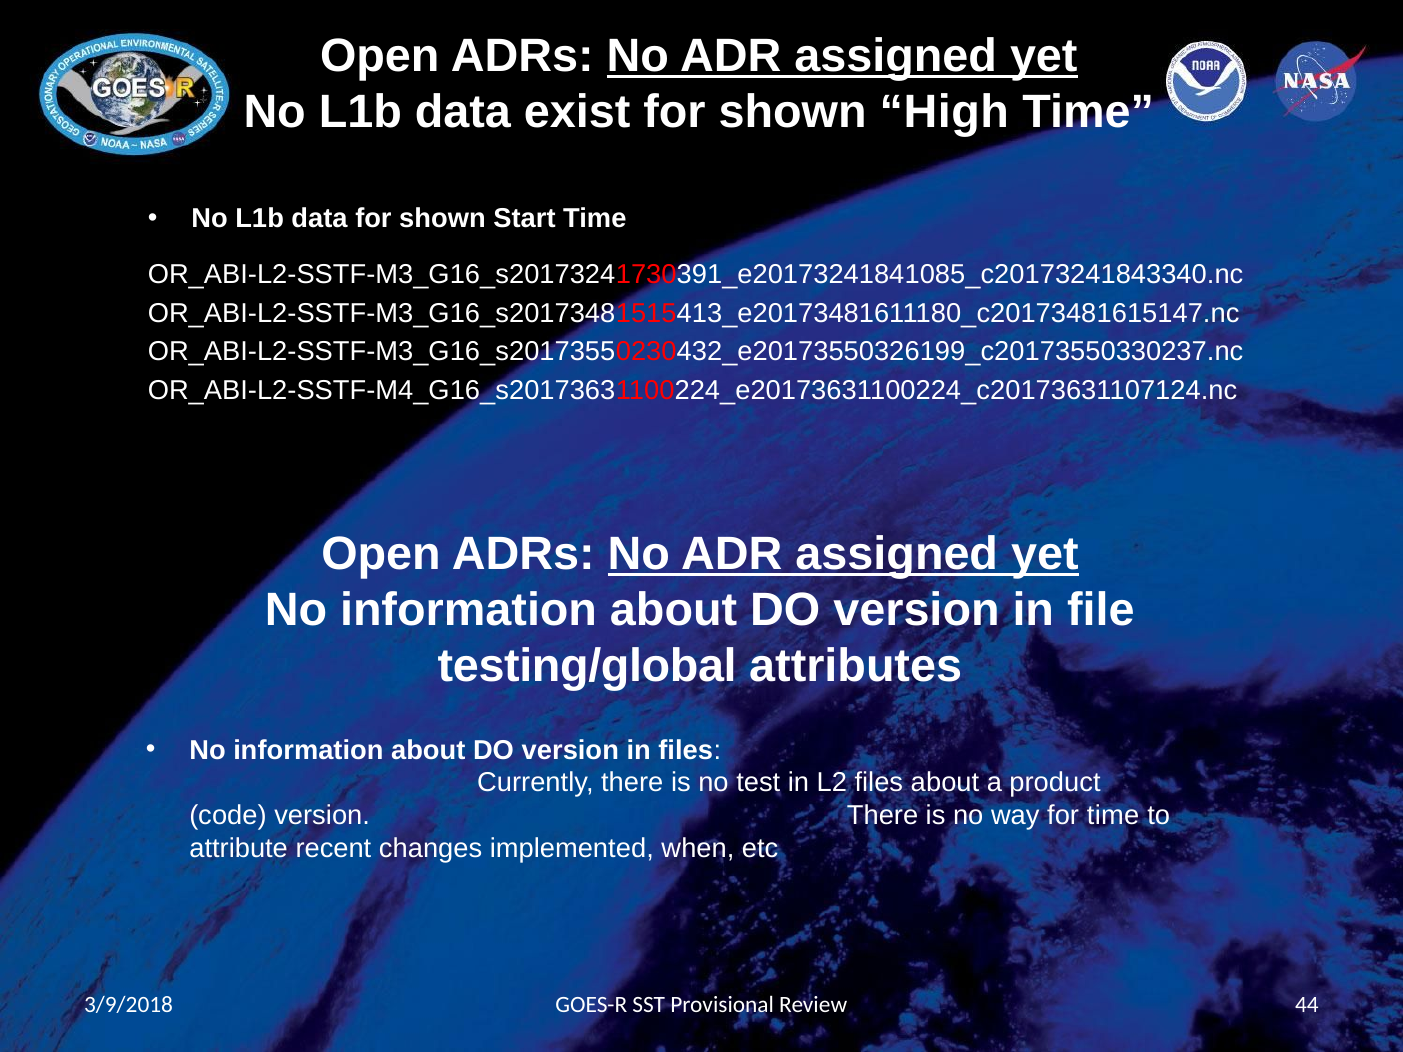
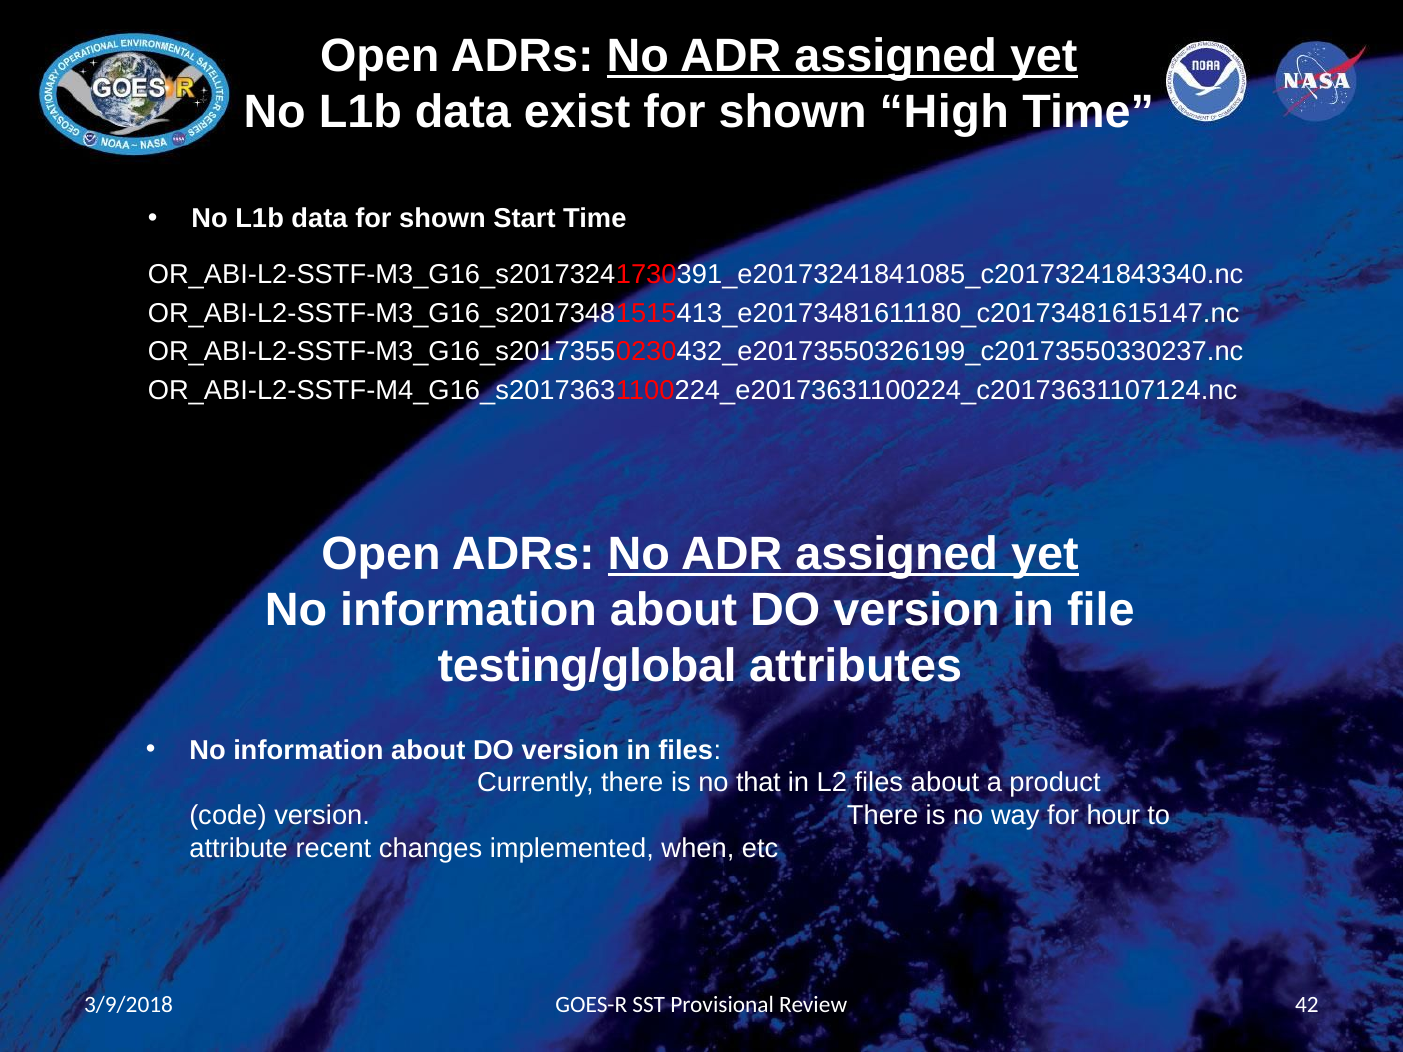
test: test -> that (758, 783)
for time: time -> hour (1113, 816)
44: 44 -> 42 (1307, 1005)
